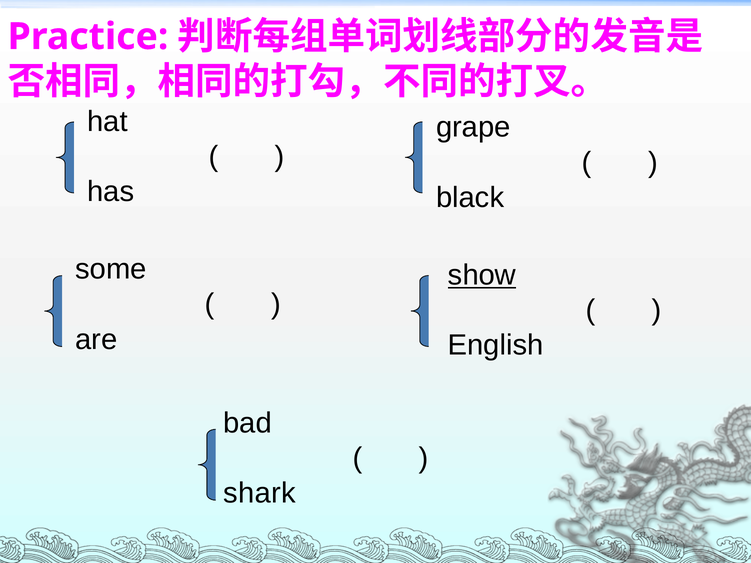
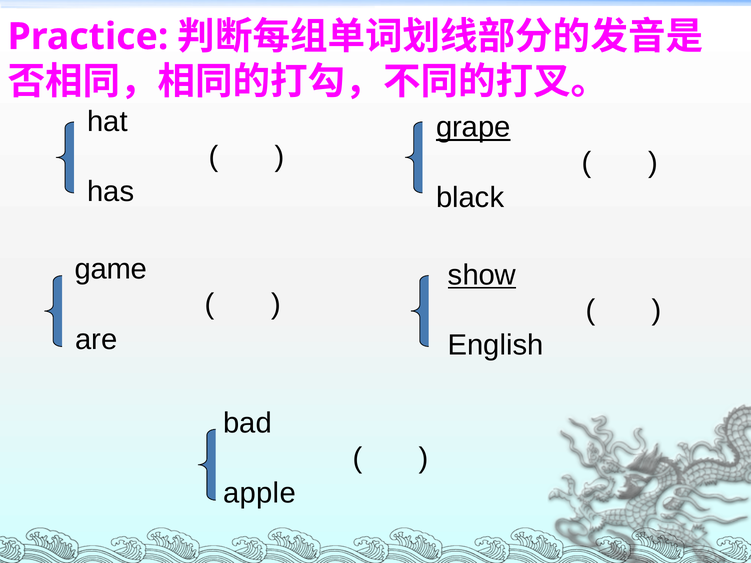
grape underline: none -> present (473, 127)
some: some -> game (111, 269)
shark: shark -> apple (259, 493)
